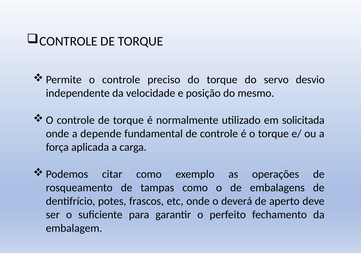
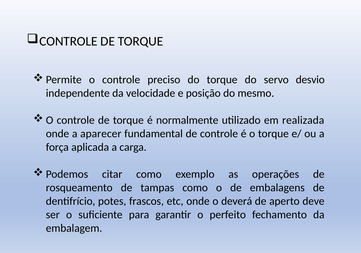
solicitada: solicitada -> realizada (303, 120)
depende: depende -> aparecer (101, 134)
